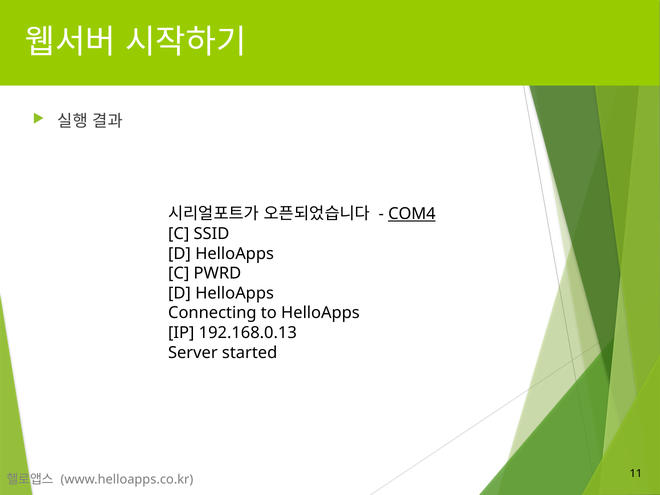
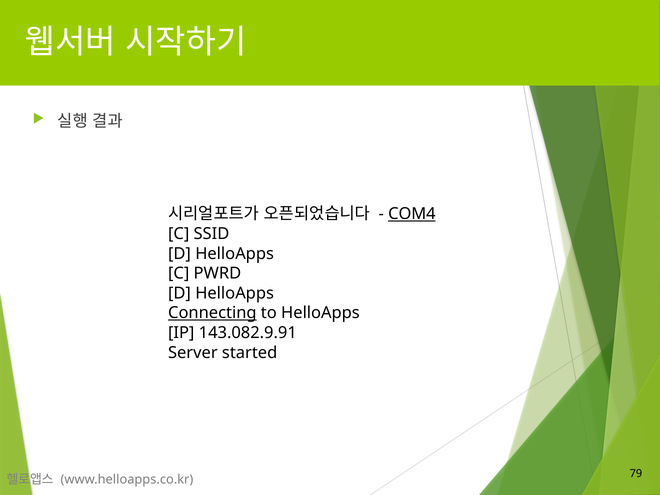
Connecting underline: none -> present (212, 313)
192.168.0.13: 192.168.0.13 -> 143.082.9.91 (248, 333)
11: 11 -> 79 (636, 474)
